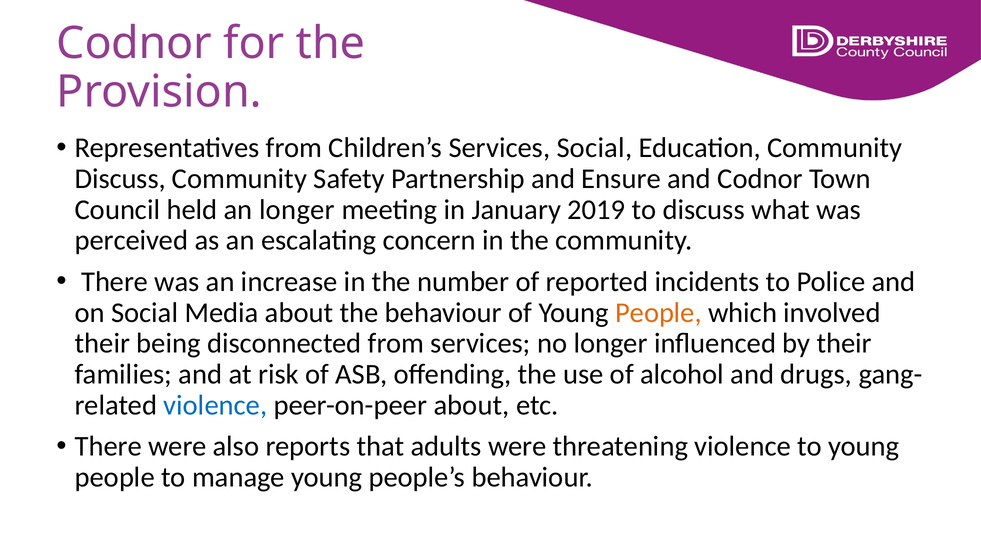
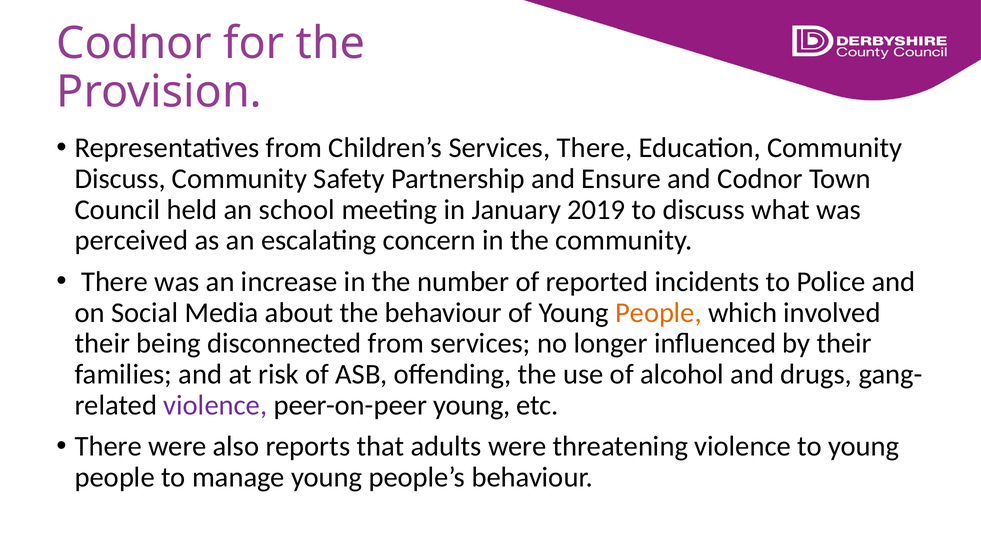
Services Social: Social -> There (594, 148)
an longer: longer -> school (297, 210)
violence colour: blue -> purple (215, 405)
peer-on-peer about: about -> young (472, 405)
